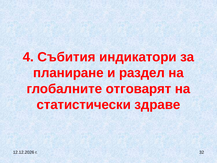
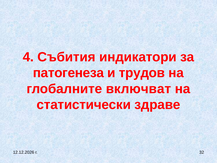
планиране: планиране -> патогенеза (68, 73)
раздел: раздел -> трудов (142, 73)
отговарят: отговарят -> включват (138, 89)
